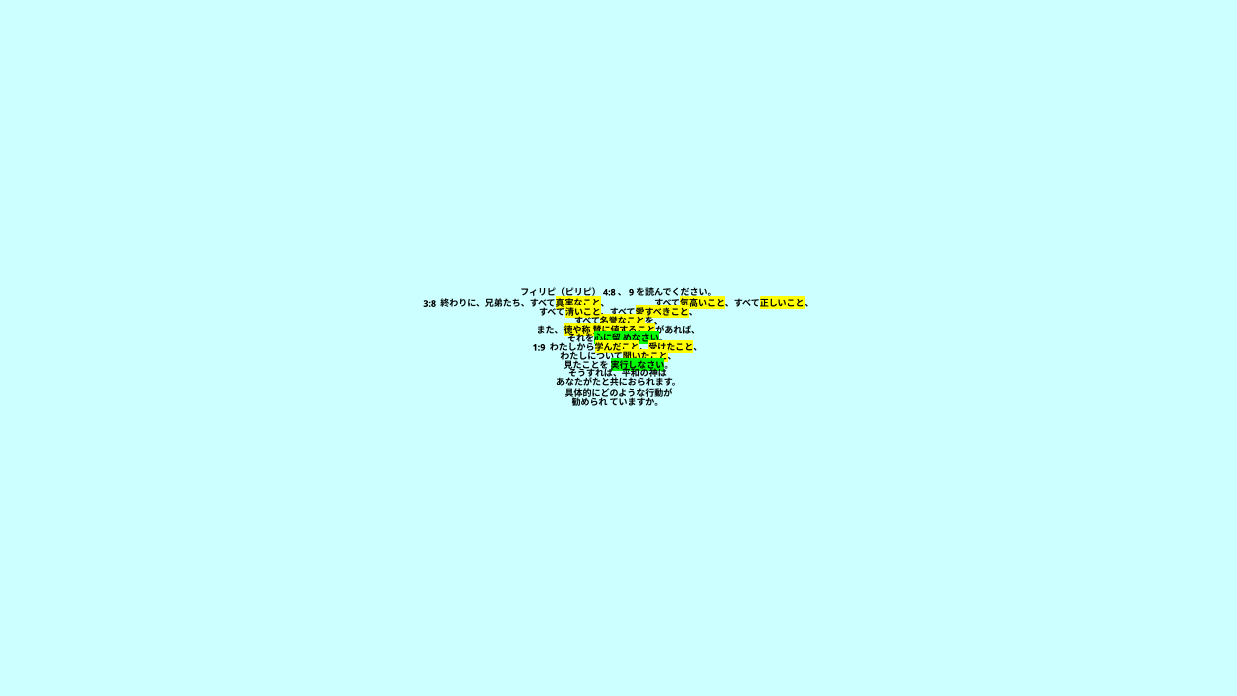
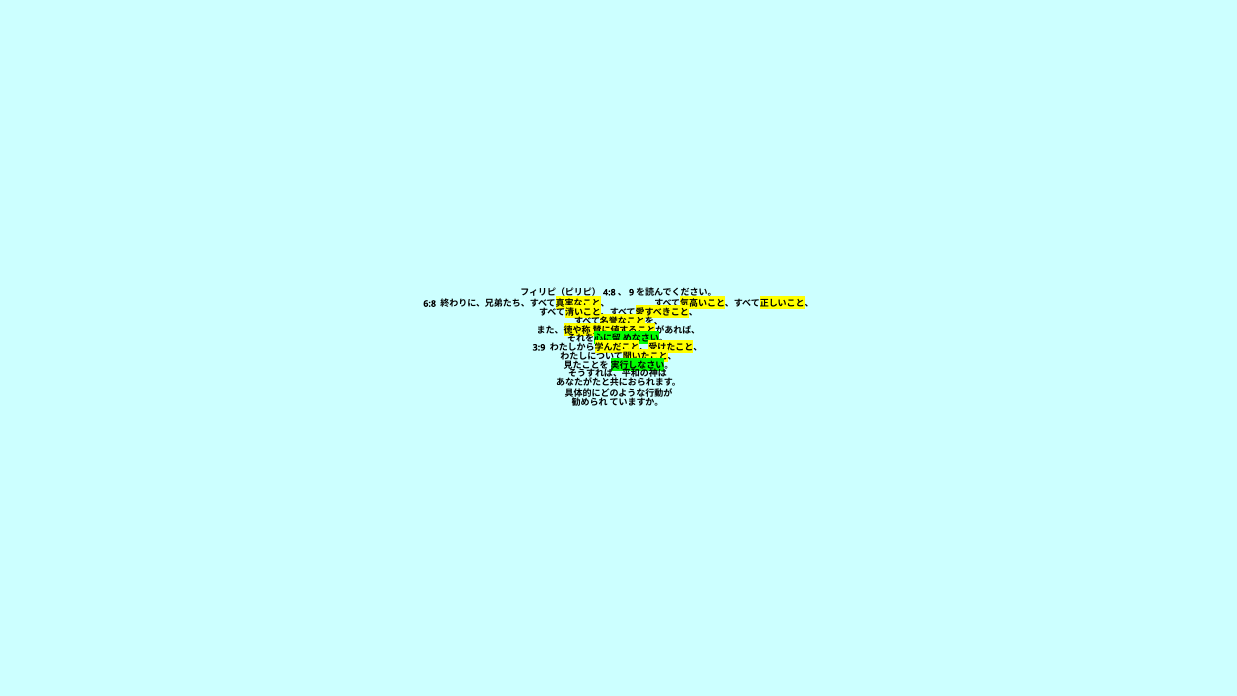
3:8: 3:8 -> 6:8 (430, 304)
1:9: 1:9 -> 3:9 (539, 348)
